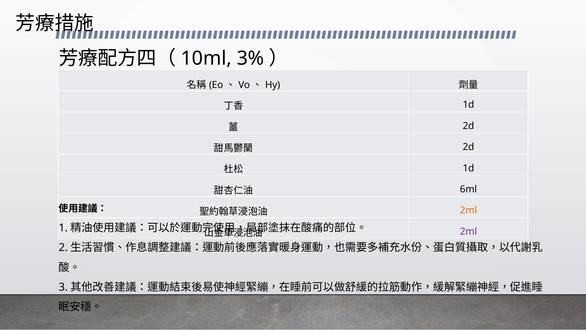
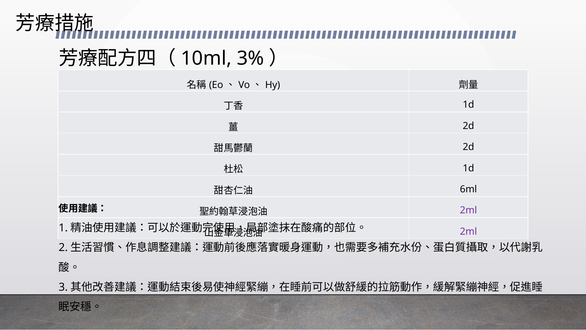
2ml colour: orange -> purple (468, 210)
